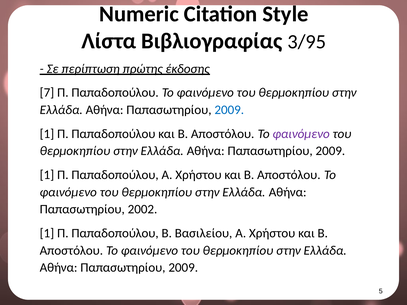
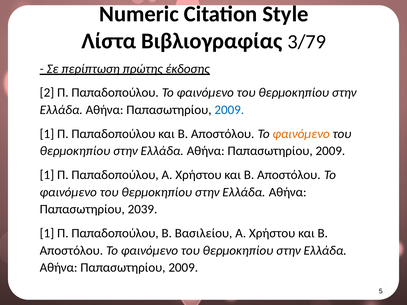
3/95: 3/95 -> 3/79 (307, 42)
7: 7 -> 2 (47, 93)
φαινόμενο colour: purple -> orange (301, 134)
2002: 2002 -> 2039 (143, 209)
